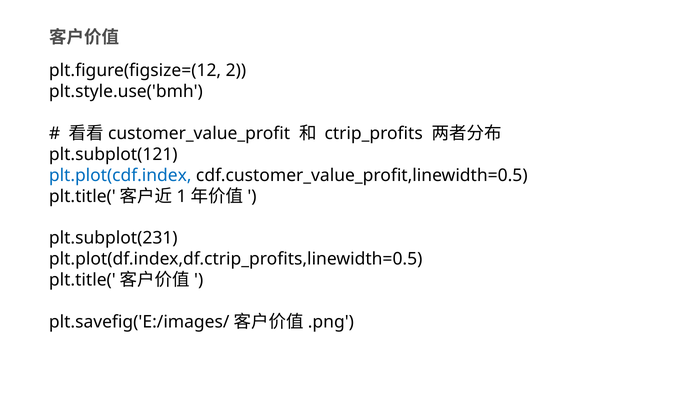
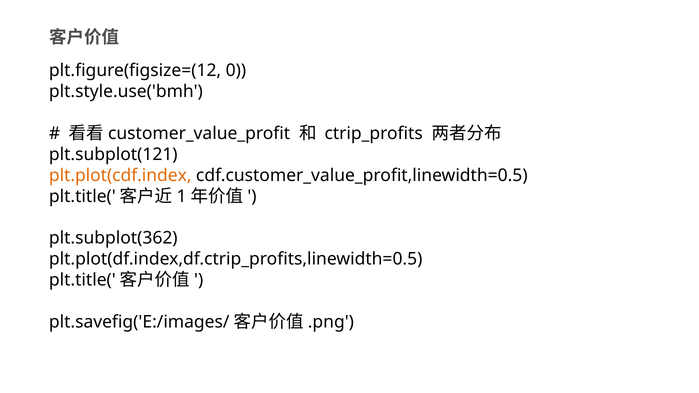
2: 2 -> 0 (236, 71)
plt.plot(cdf.index colour: blue -> orange (120, 175)
plt.subplot(231: plt.subplot(231 -> plt.subplot(362 (113, 238)
